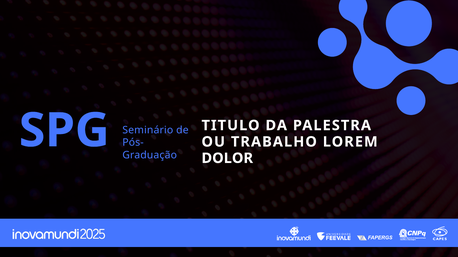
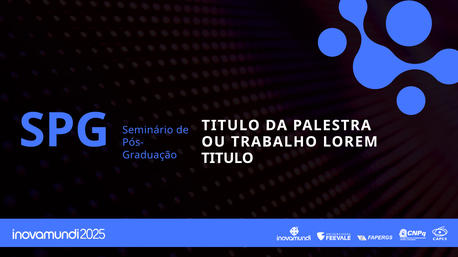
DOLOR: DOLOR -> TITULO (227, 159)
